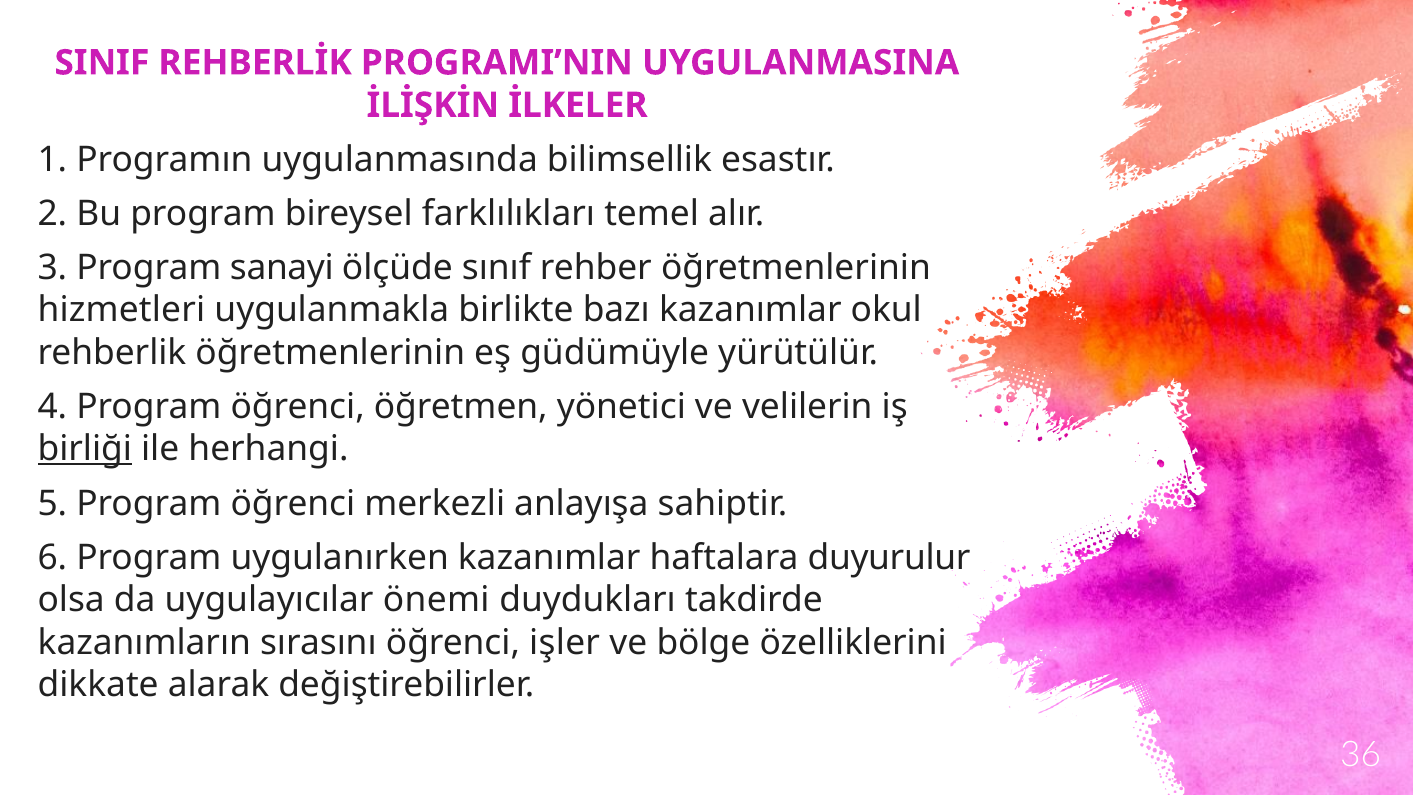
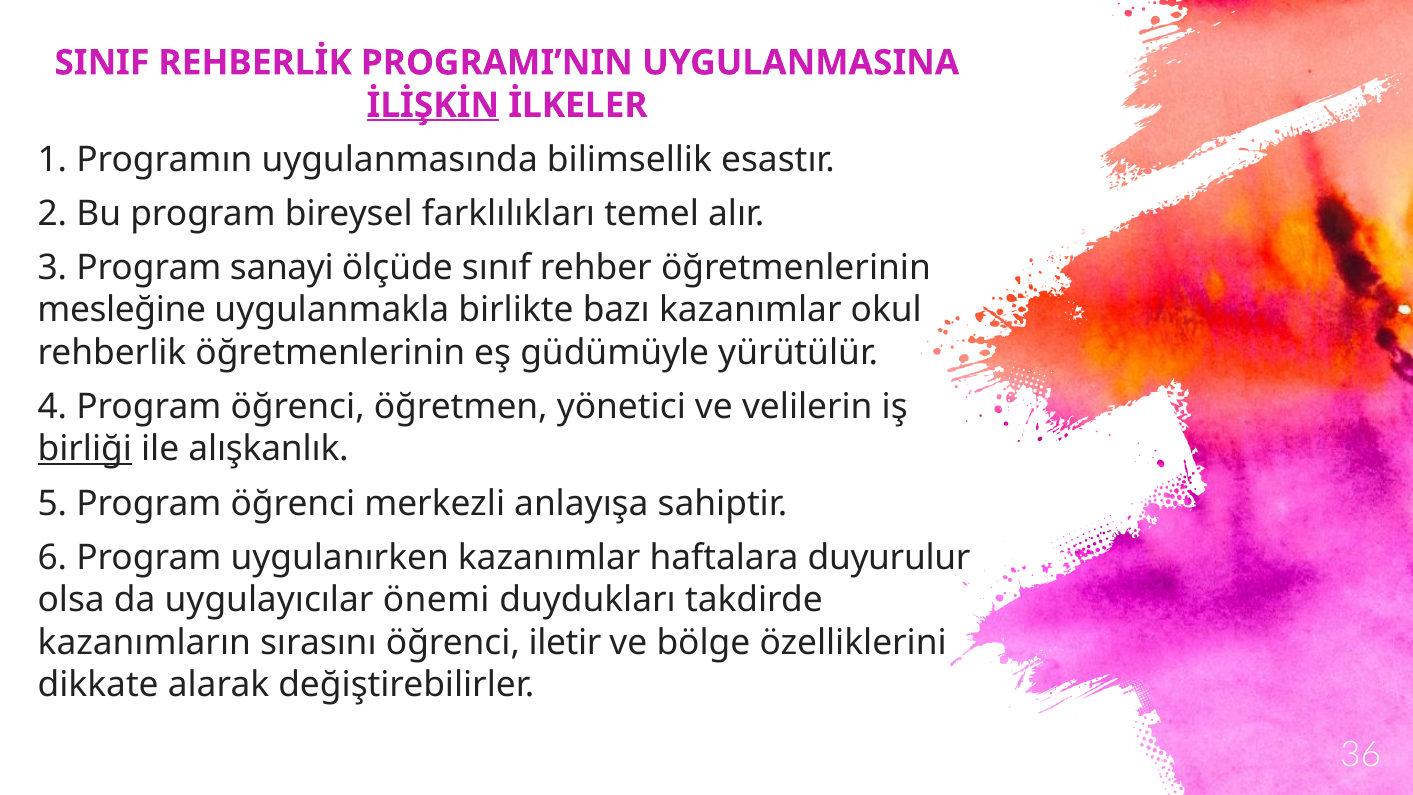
İLİŞKİN underline: none -> present (433, 105)
hizmetleri: hizmetleri -> mesleğine (122, 310)
herhangi: herhangi -> alışkanlık (269, 449)
işler: işler -> iletir (565, 642)
